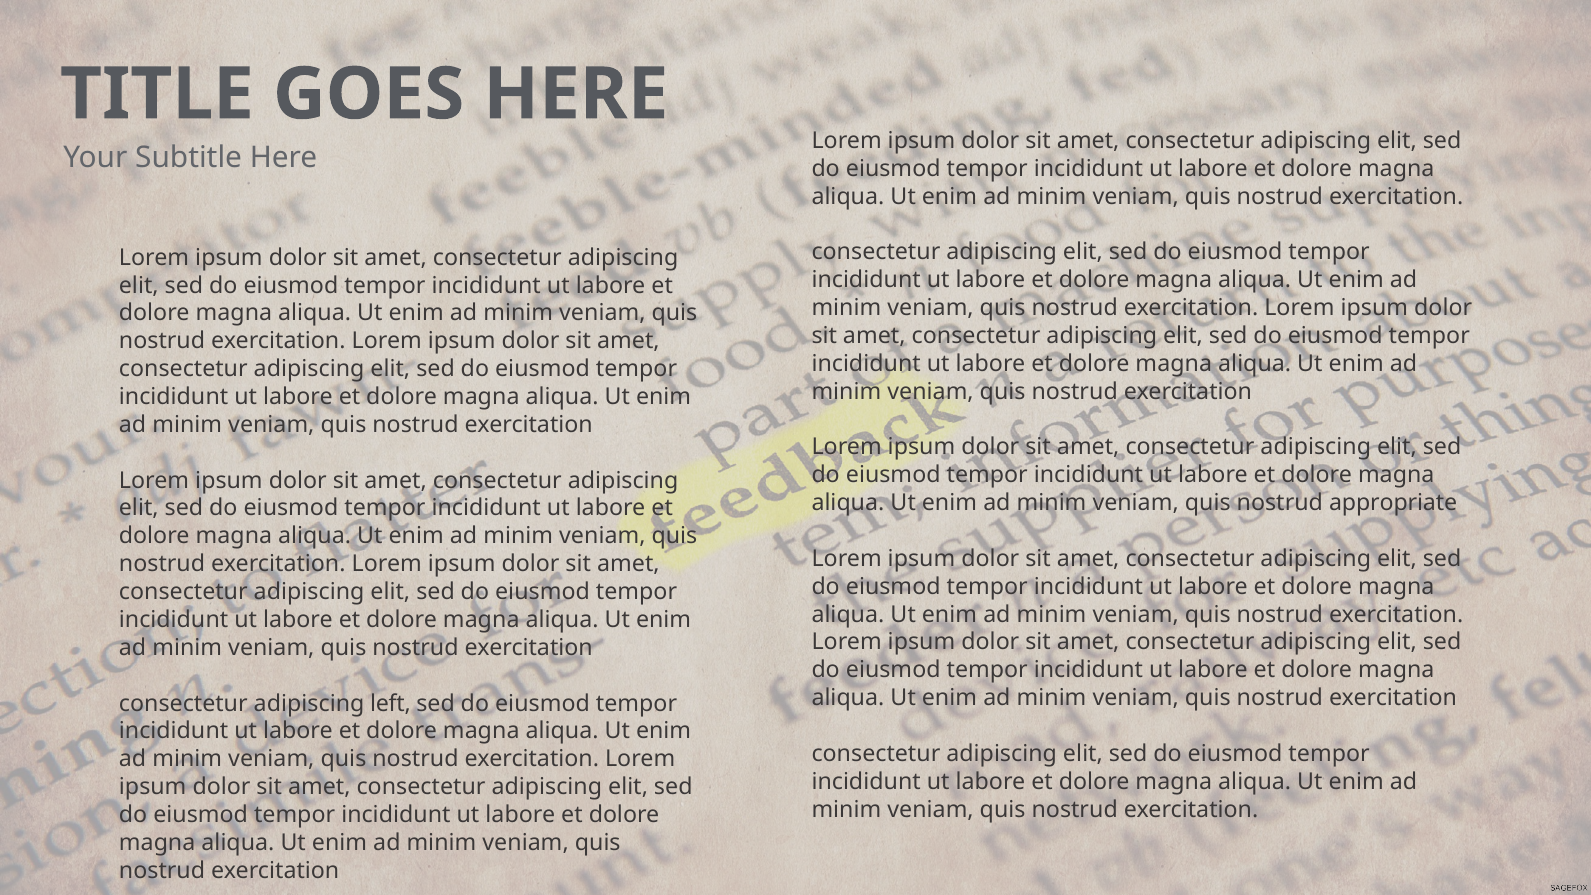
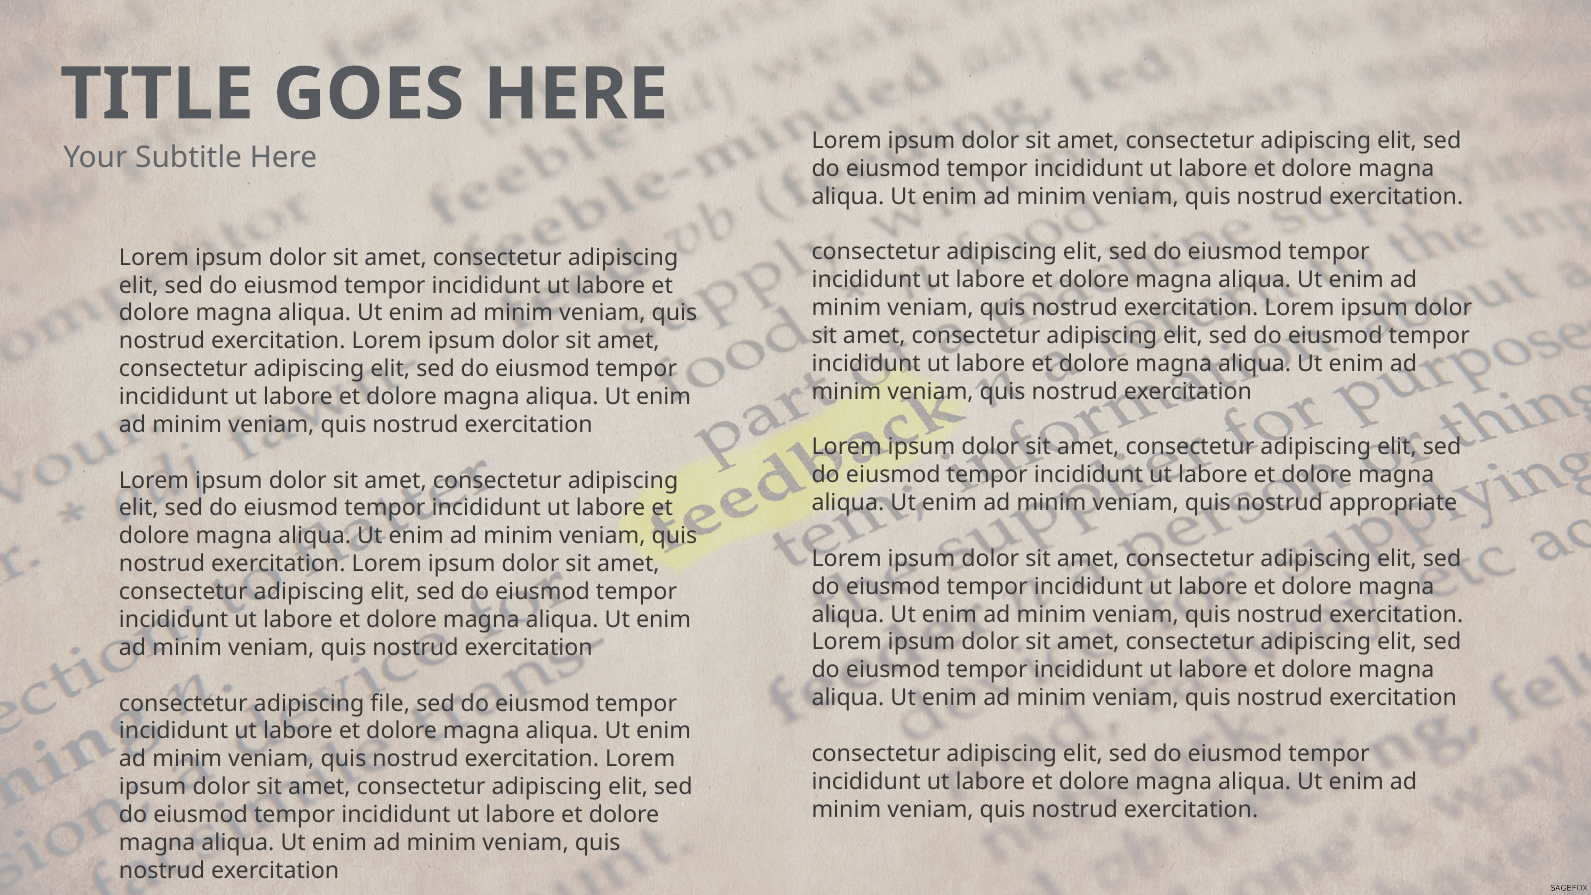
left: left -> file (390, 703)
